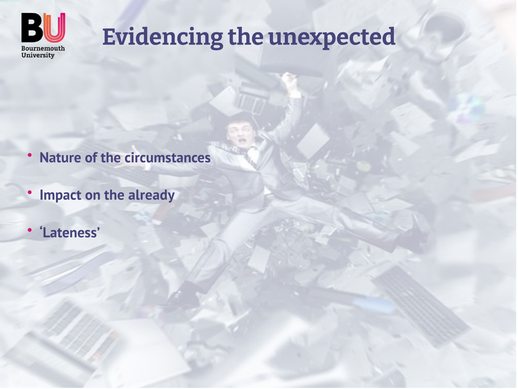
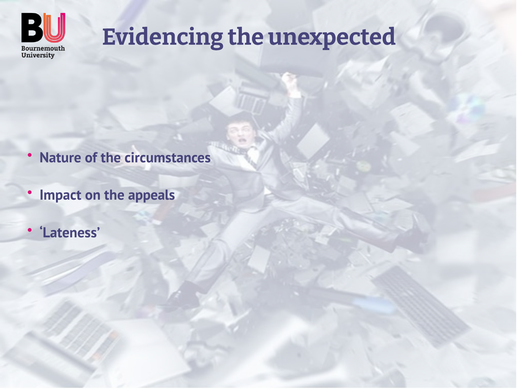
already: already -> appeals (152, 195)
